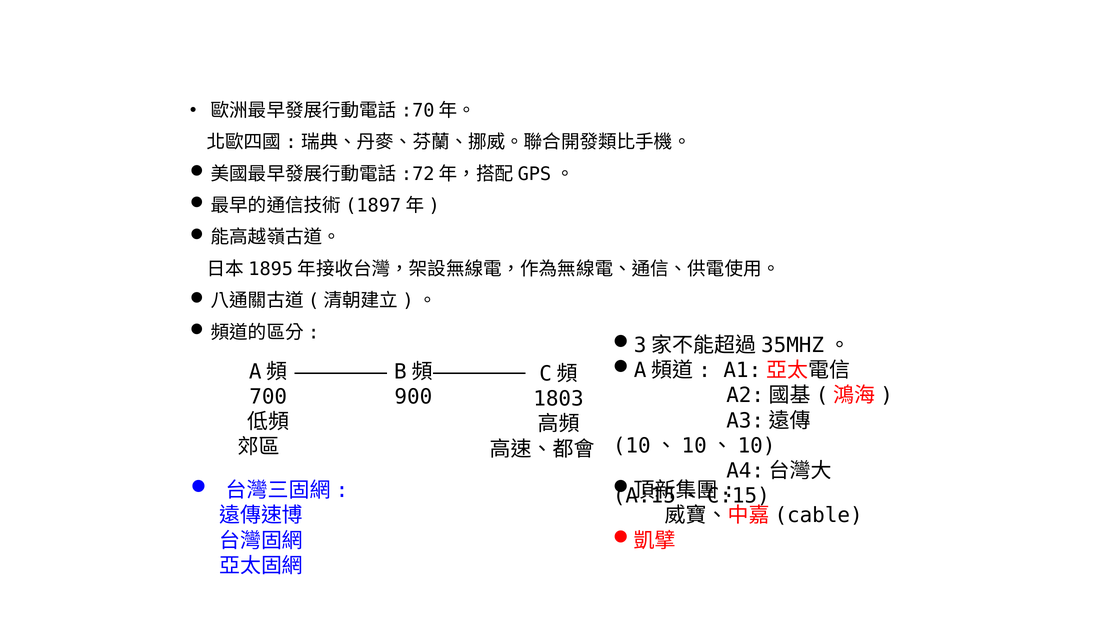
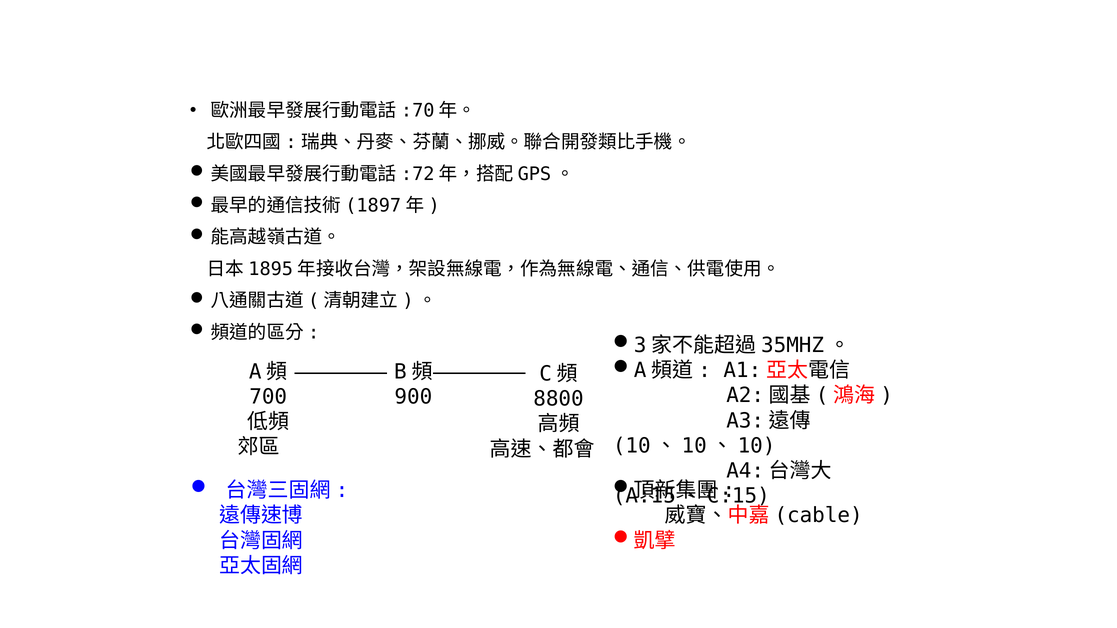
1803: 1803 -> 8800 (558, 399)
